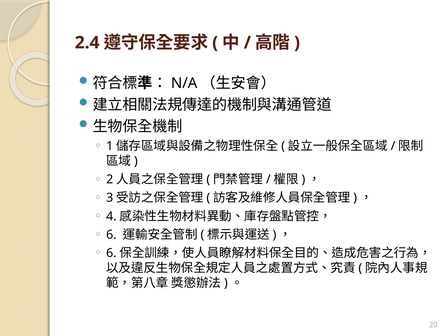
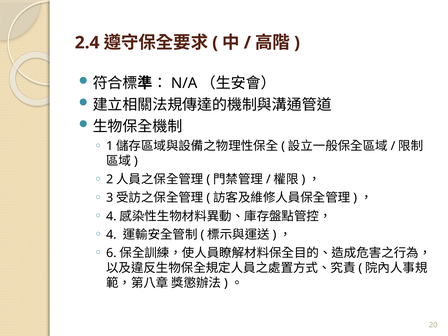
6: 6 -> 4 (111, 235)
